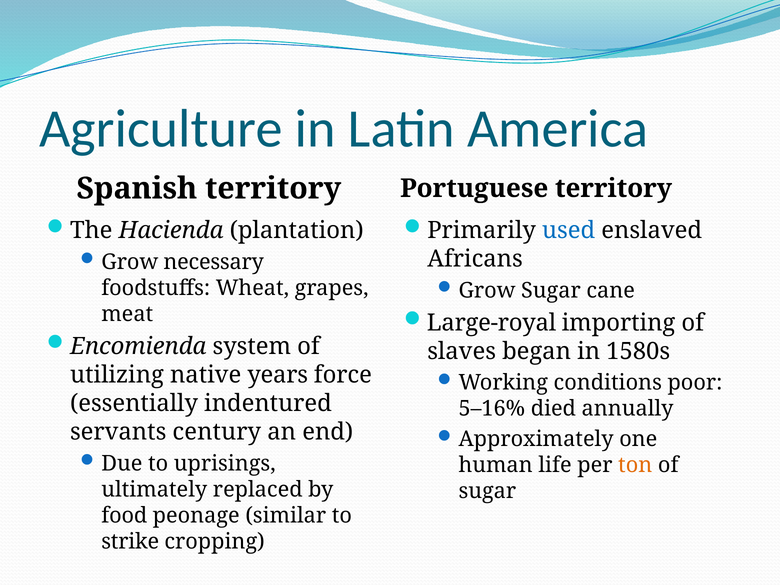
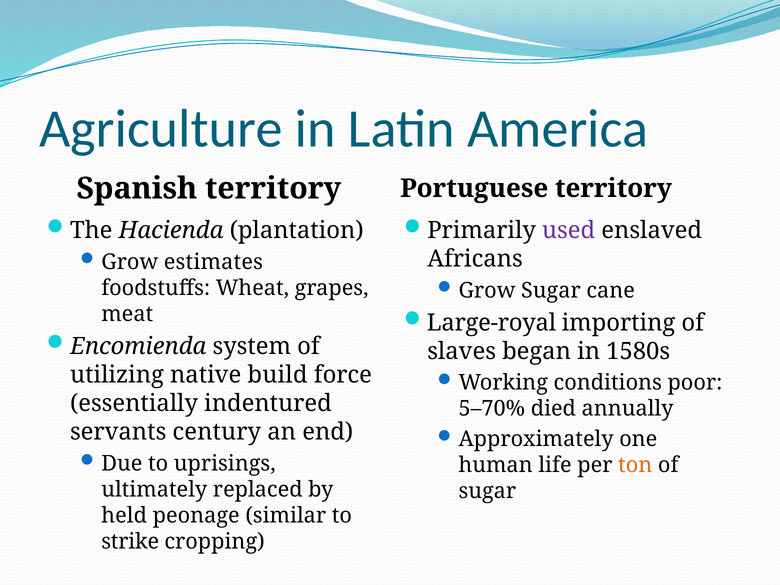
used colour: blue -> purple (569, 230)
necessary: necessary -> estimates (213, 262)
years: years -> build (278, 375)
5–16%: 5–16% -> 5–70% (492, 409)
food: food -> held (124, 515)
